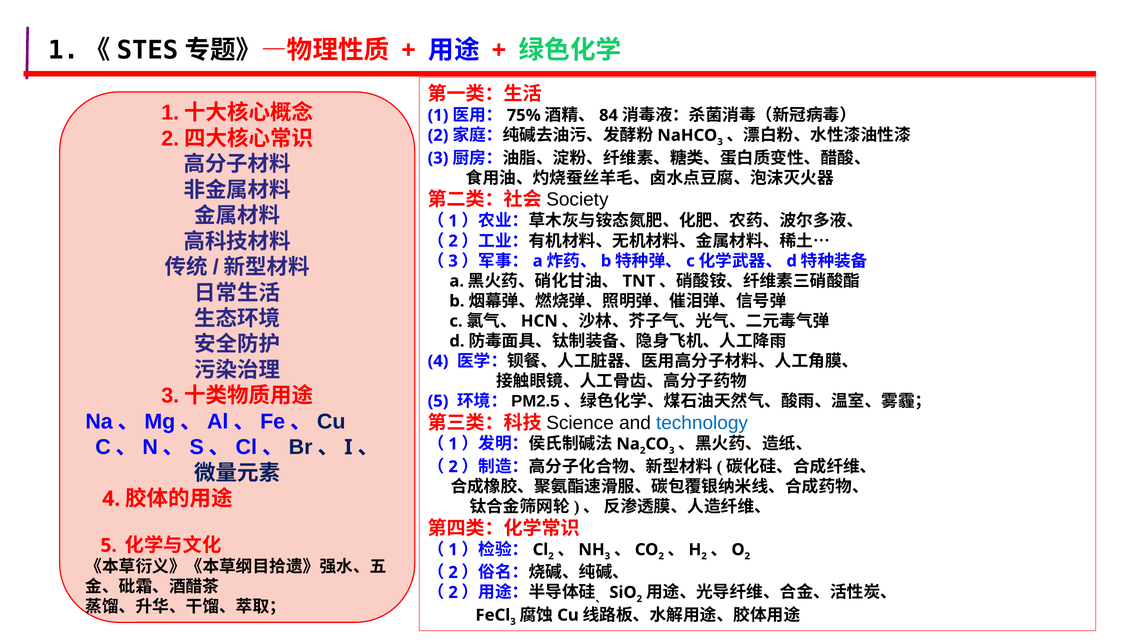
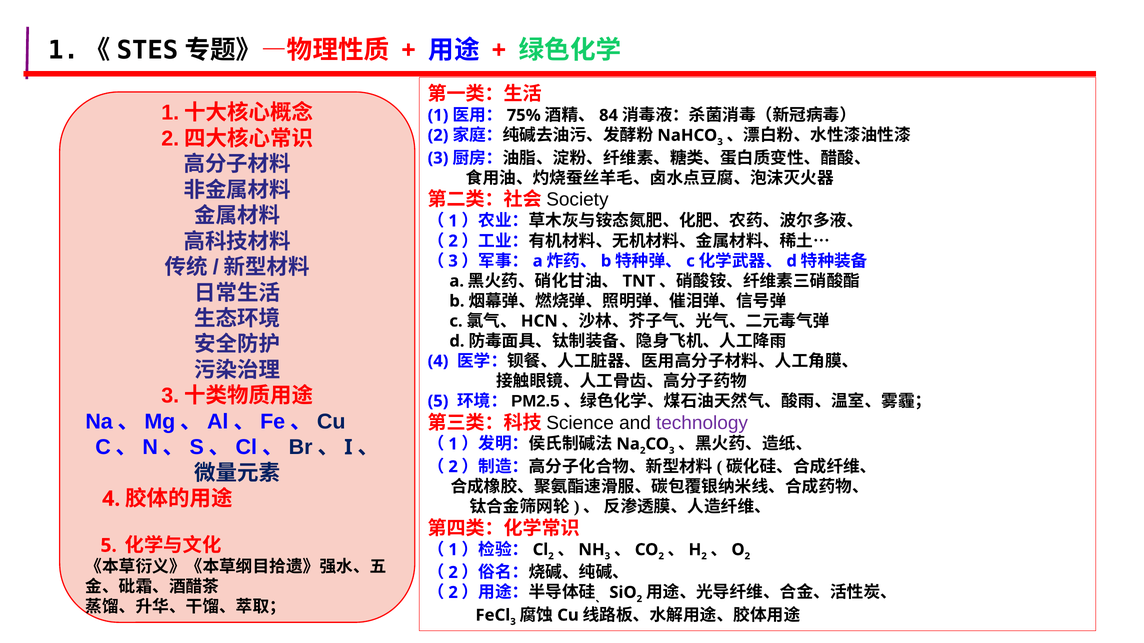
technology colour: blue -> purple (702, 423)
